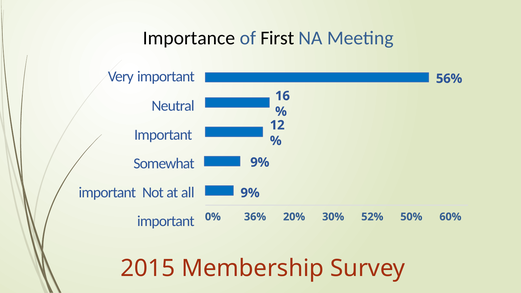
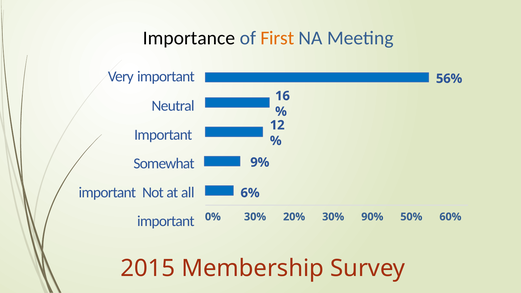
First colour: black -> orange (277, 38)
9%: 9% -> 6% (250, 193)
0% 36%: 36% -> 30% (255, 217)
52%: 52% -> 90% (372, 217)
